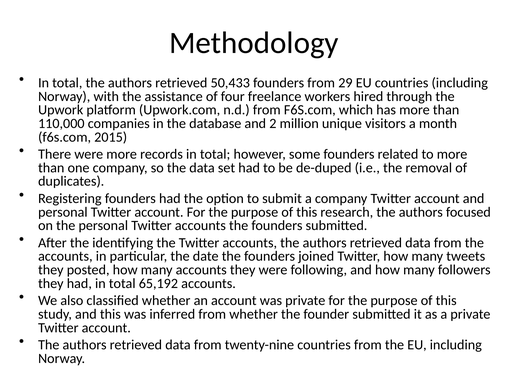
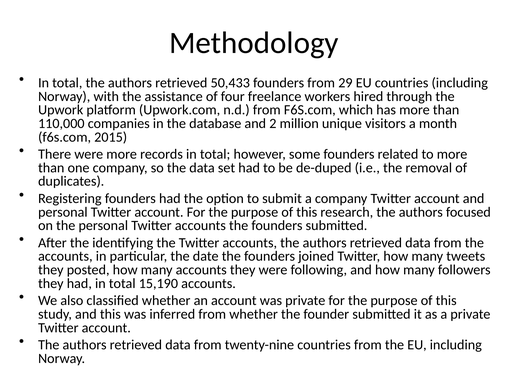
65,192: 65,192 -> 15,190 (158, 283)
